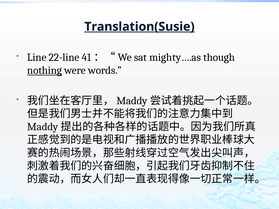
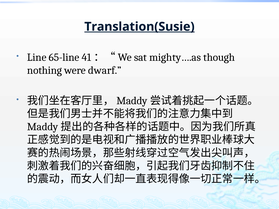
22-line: 22-line -> 65-line (64, 57)
nothing underline: present -> none (45, 70)
words: words -> dwarf (105, 70)
